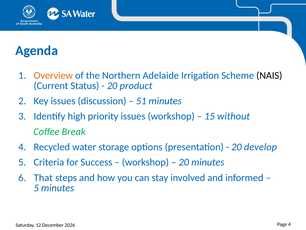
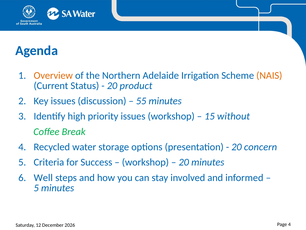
NAIS colour: black -> orange (269, 75)
51: 51 -> 55 (141, 101)
develop: develop -> concern (261, 147)
That: That -> Well (43, 177)
